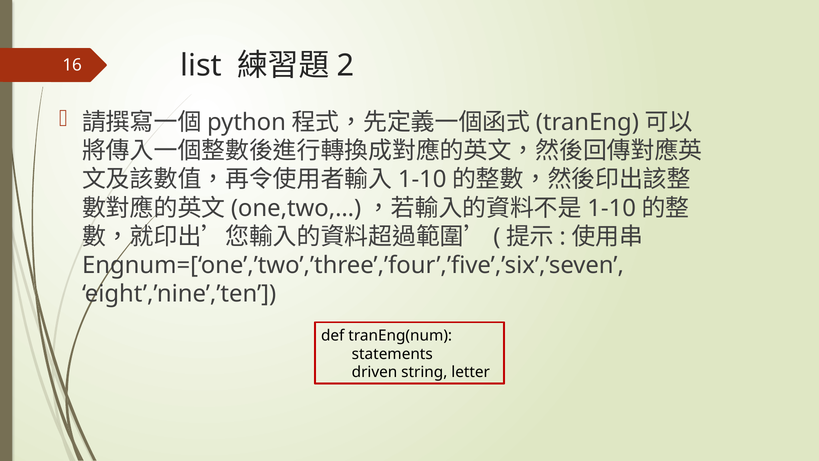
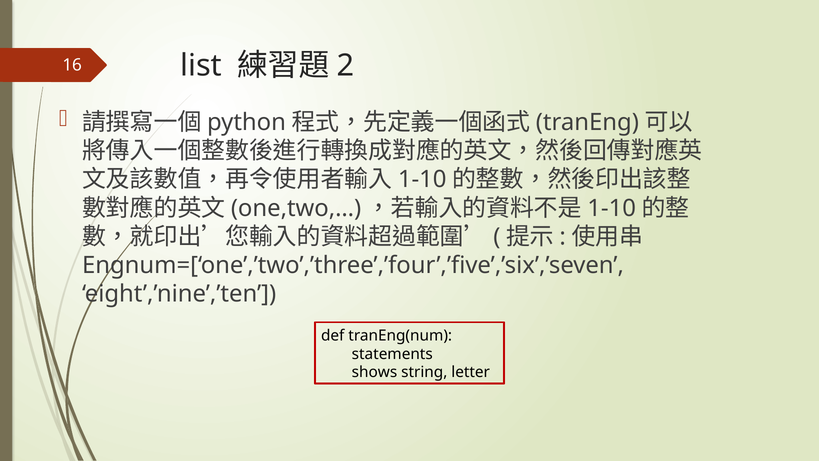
driven: driven -> shows (374, 372)
